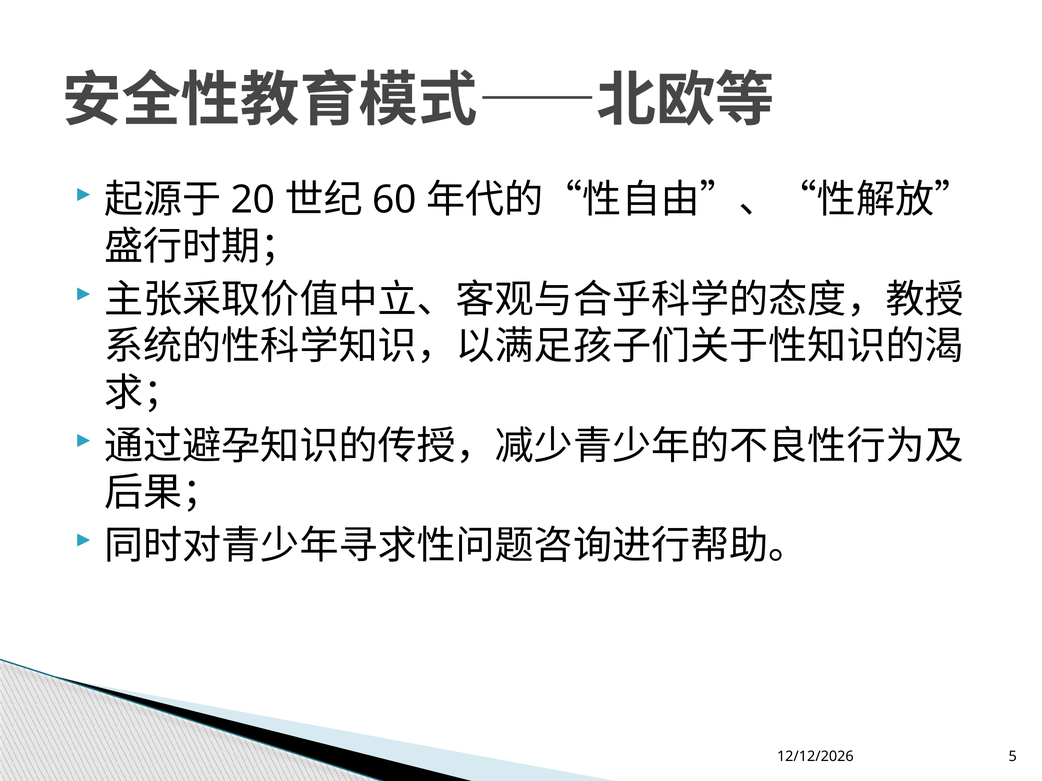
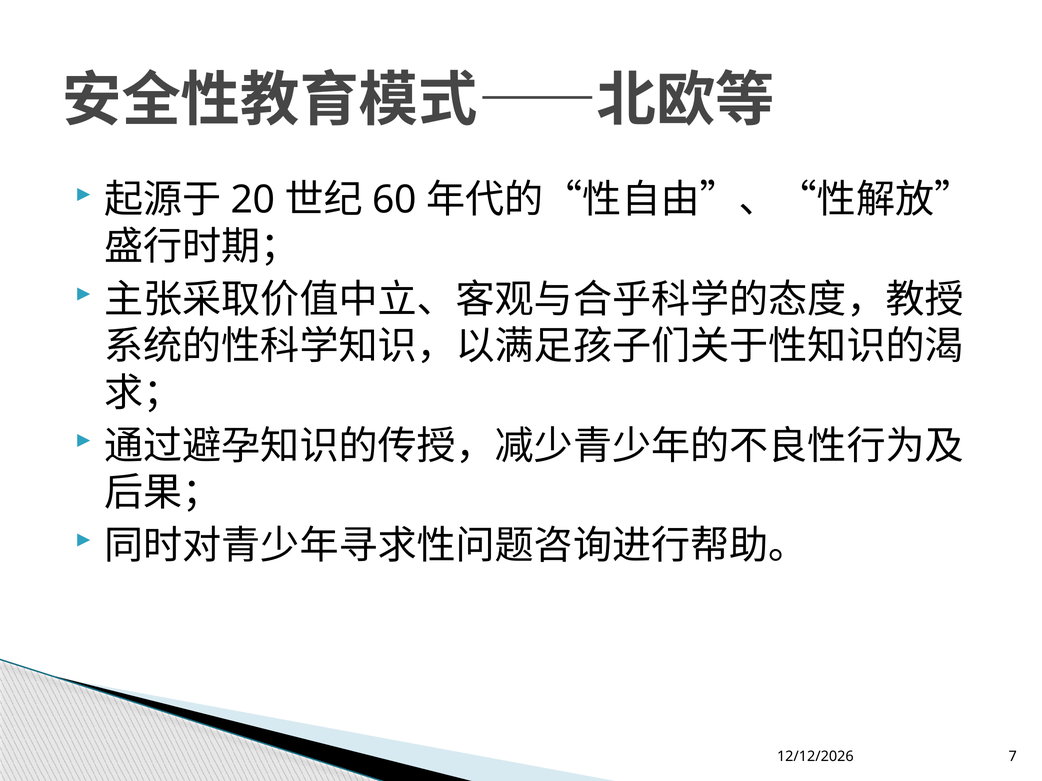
5: 5 -> 7 (1013, 757)
